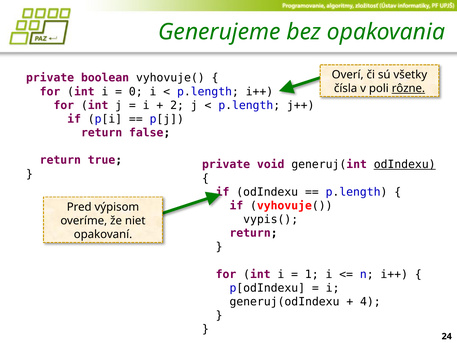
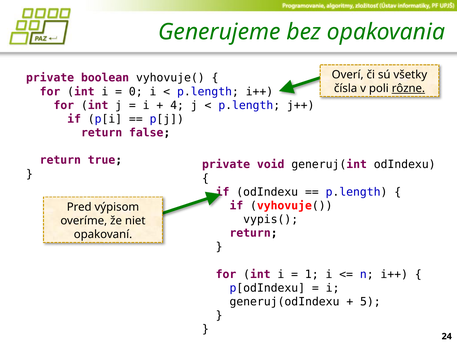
2: 2 -> 4 (177, 105)
odIndexu underline: present -> none (405, 164)
4: 4 -> 5 (370, 302)
